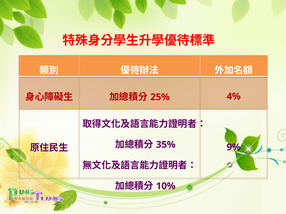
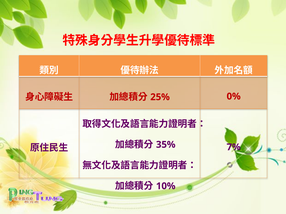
4%: 4% -> 0% (234, 97)
9%: 9% -> 7% (234, 147)
